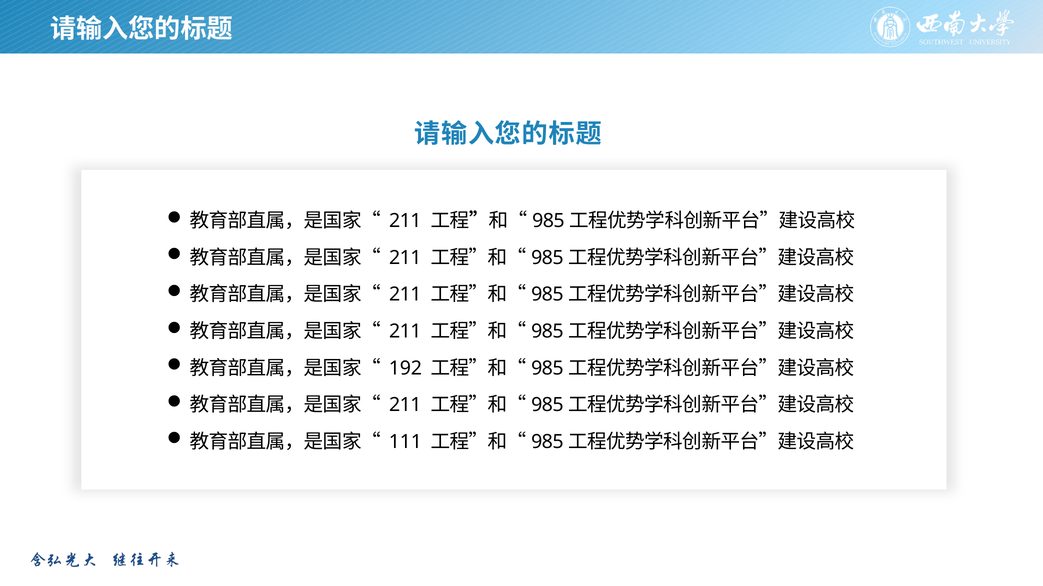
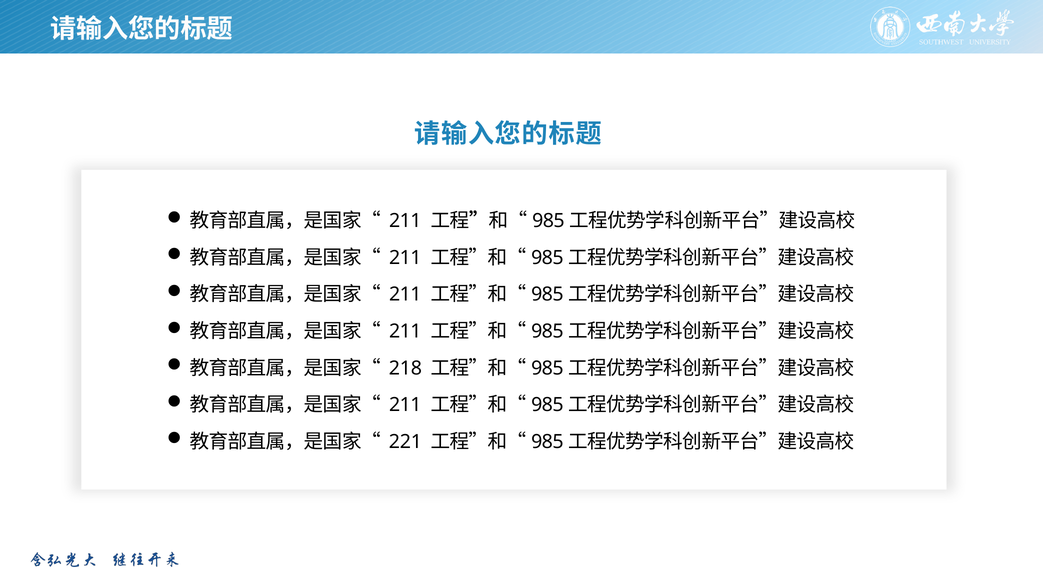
192: 192 -> 218 (405, 369)
111: 111 -> 221 (405, 442)
